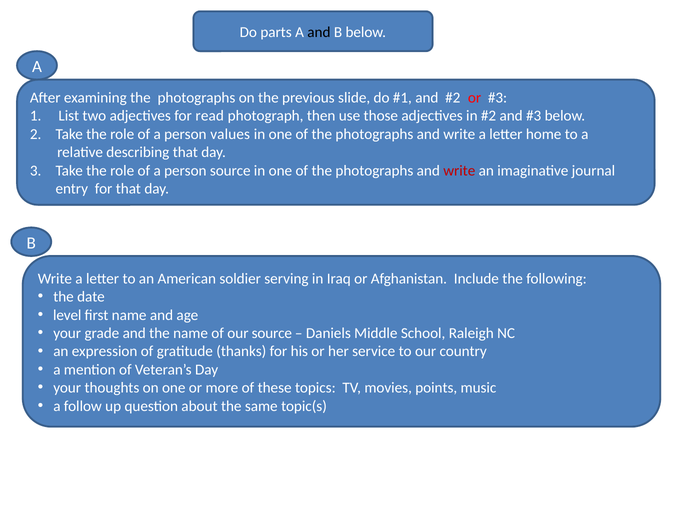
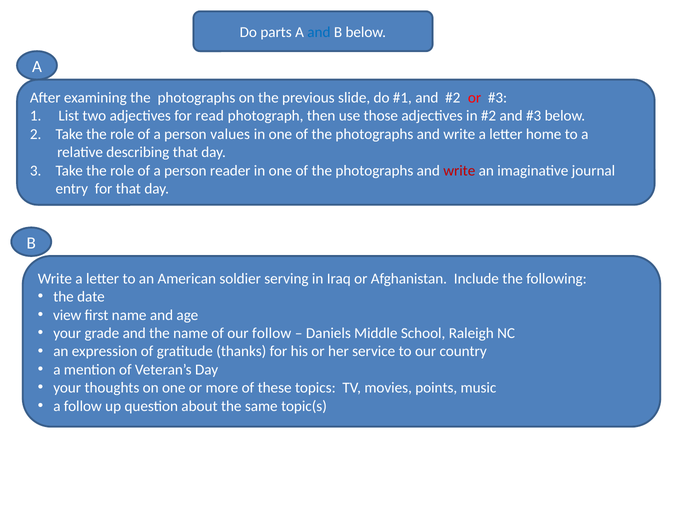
and colour: black -> blue (319, 32)
person source: source -> reader (230, 171)
level: level -> view (67, 315)
our source: source -> follow (272, 333)
